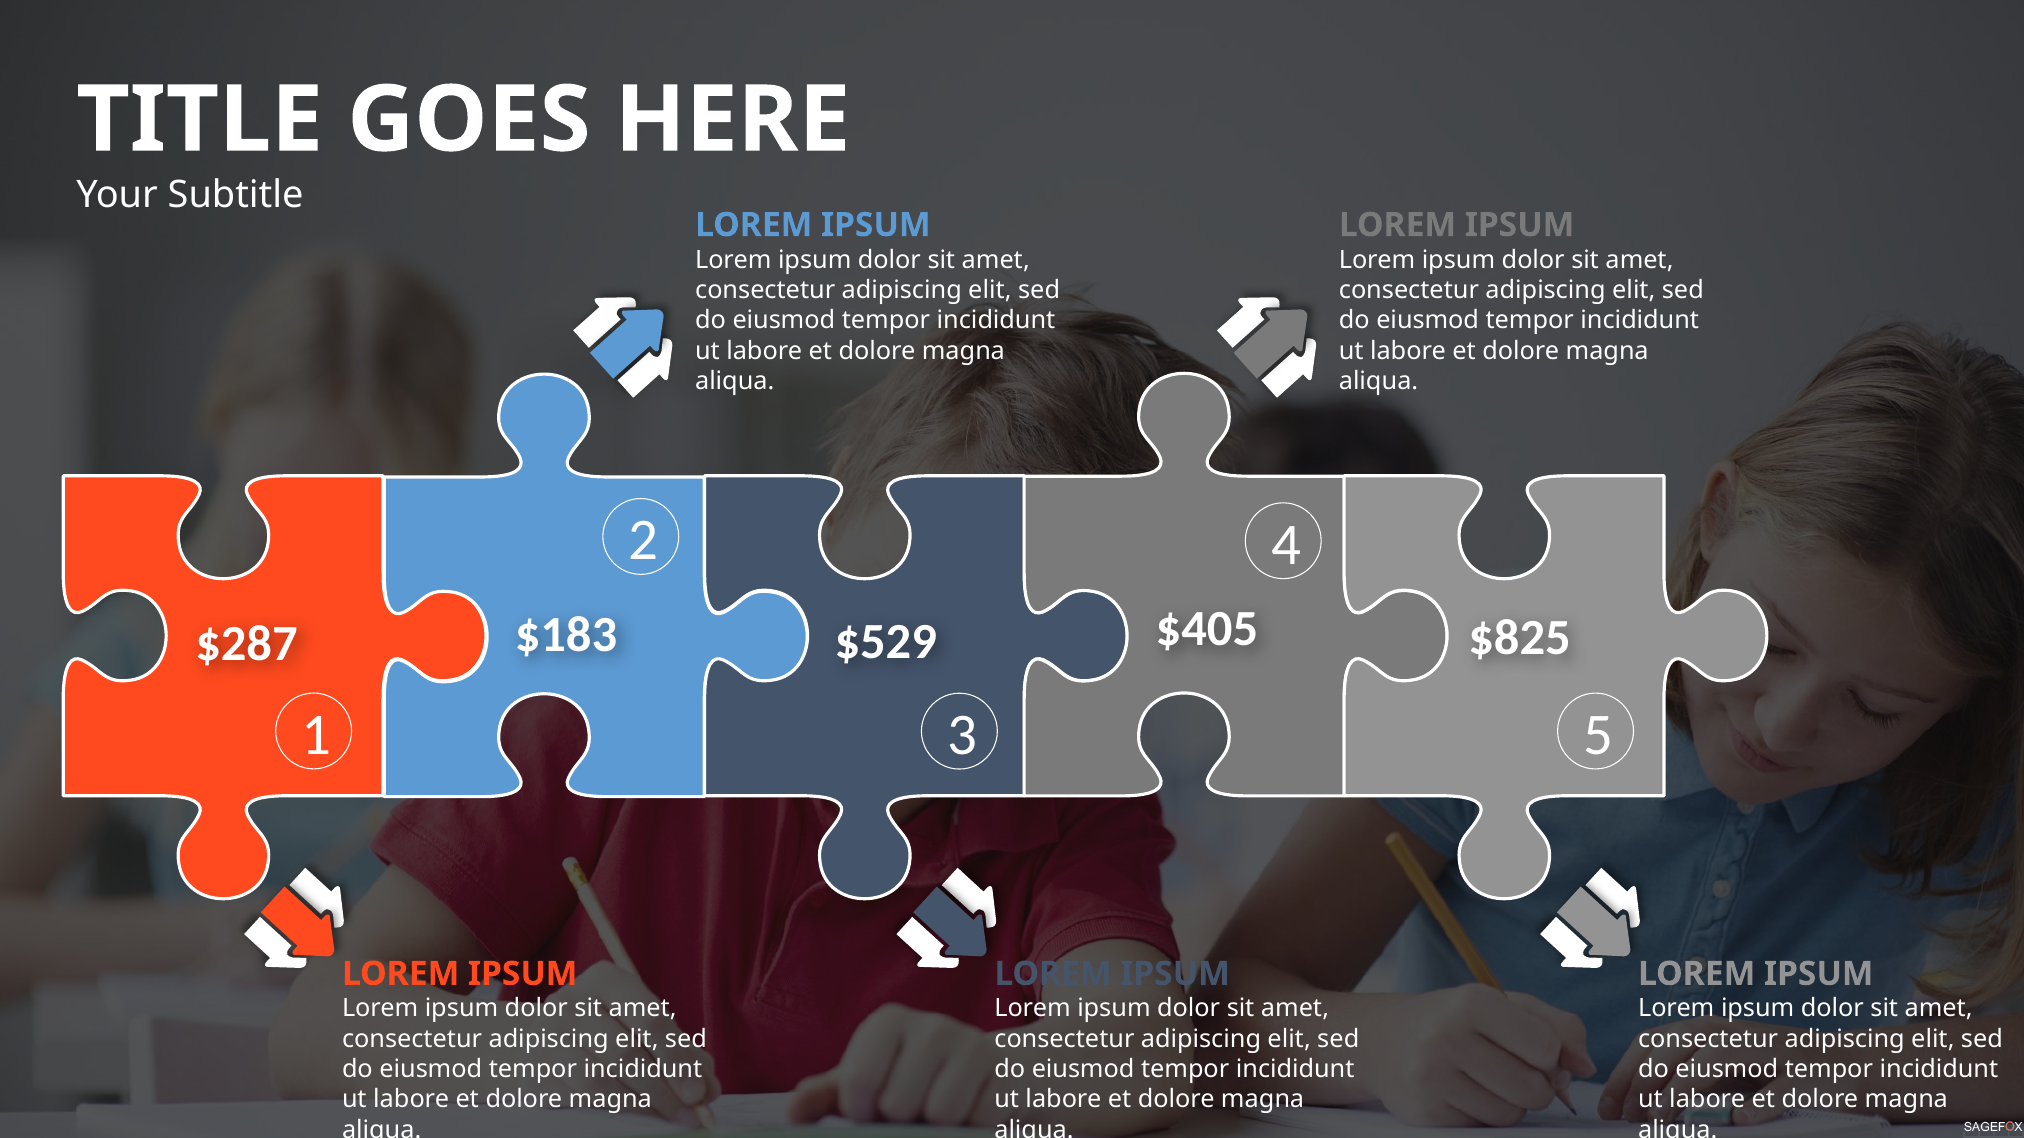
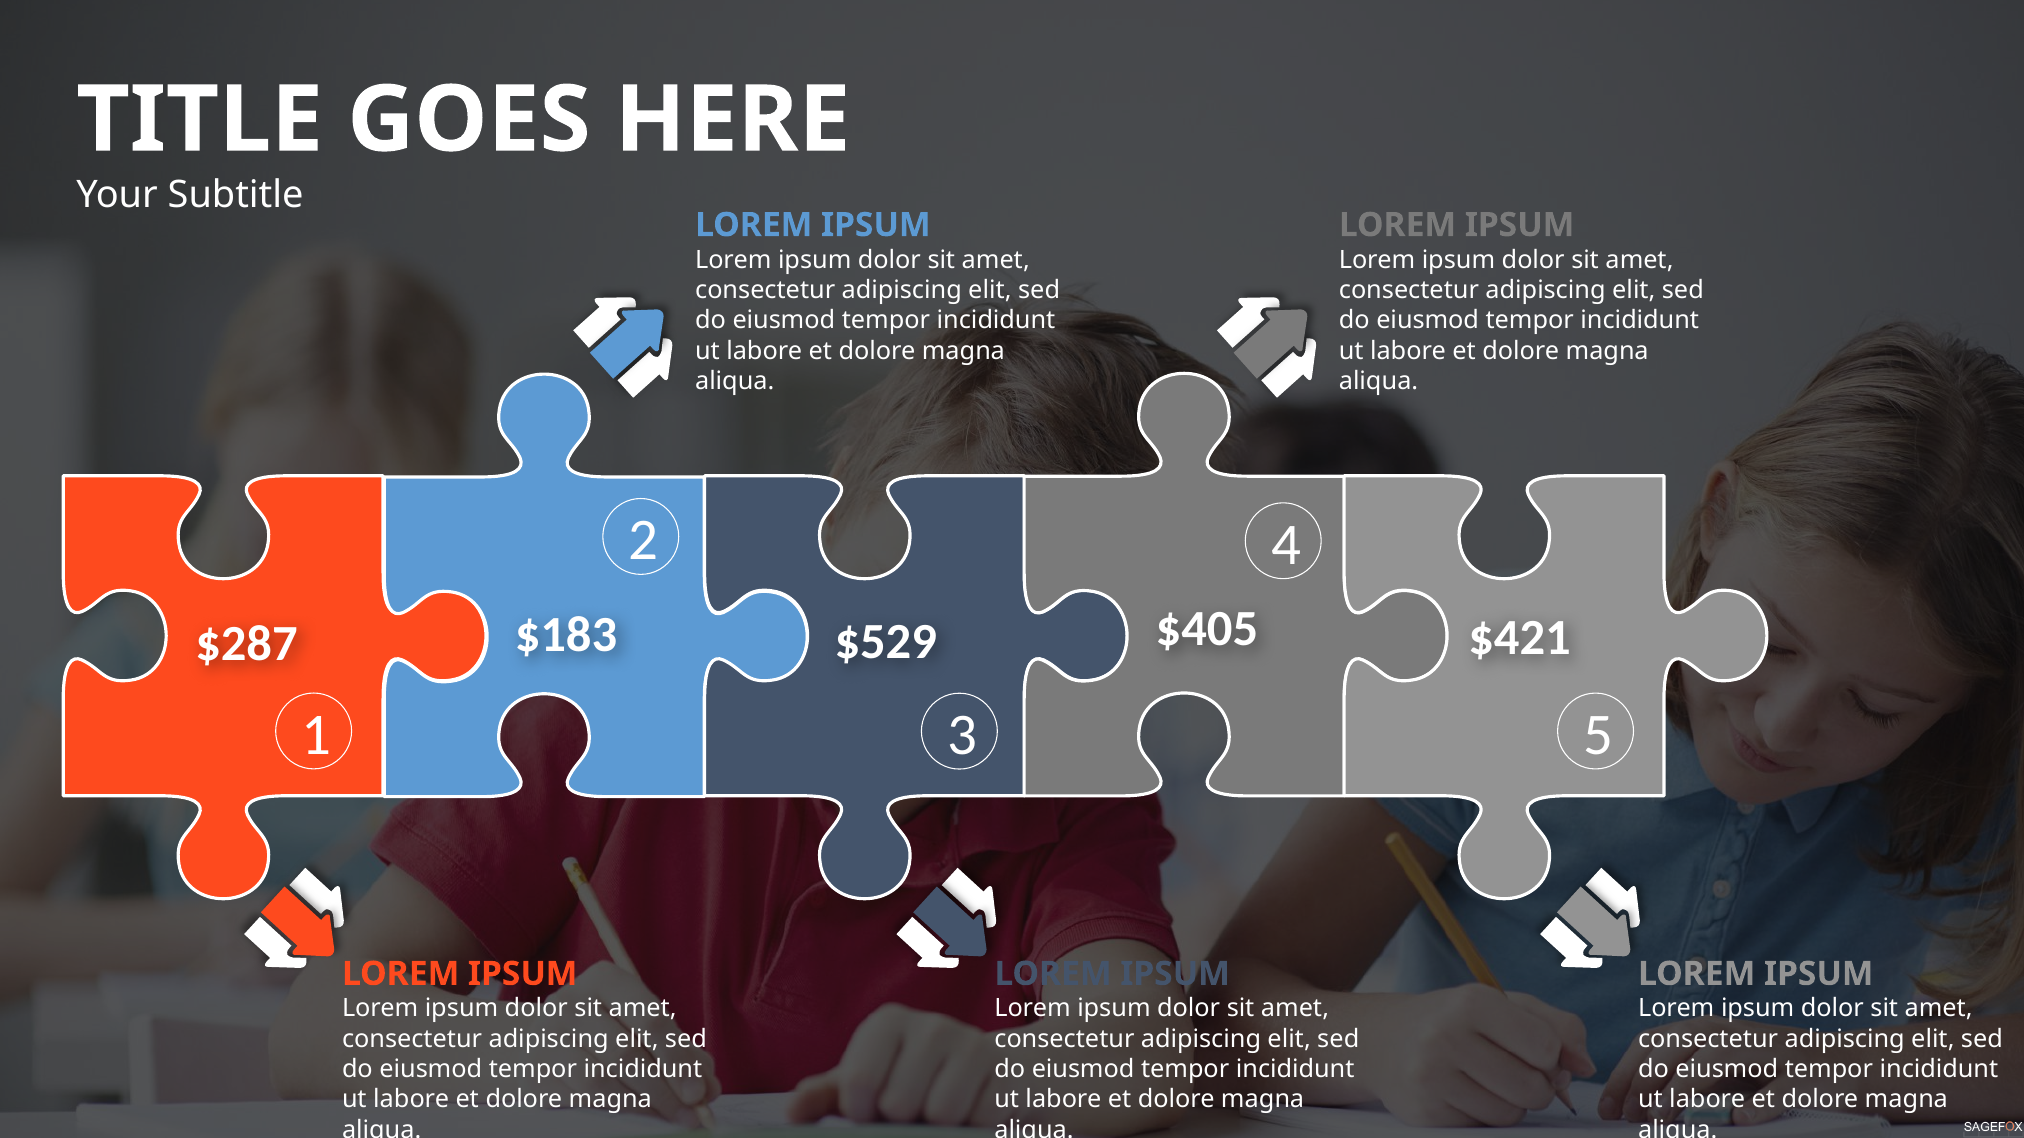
$825: $825 -> $421 (1520, 638)
